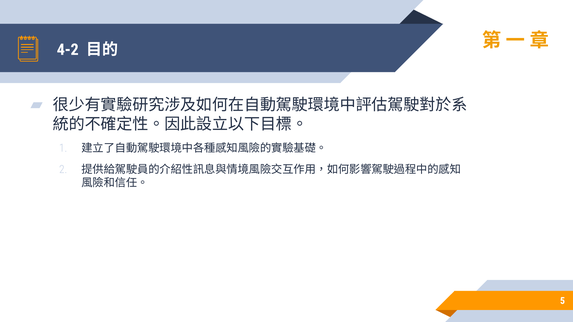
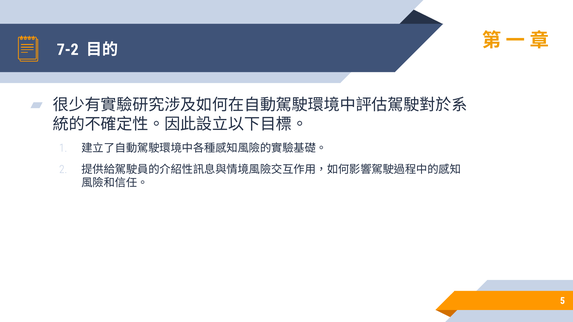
4-2: 4-2 -> 7-2 (68, 50)
